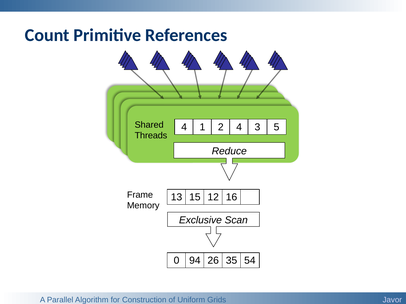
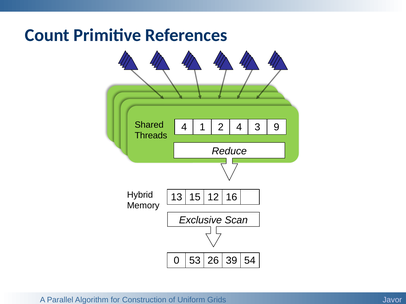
5: 5 -> 9 (277, 127)
Frame: Frame -> Hybrid (140, 195)
94: 94 -> 53 (195, 261)
35: 35 -> 39 (232, 261)
